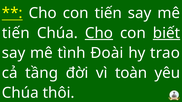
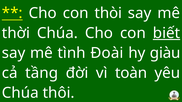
con tiến: tiến -> thòi (108, 13)
tiến: tiến -> thời (16, 33)
Cho underline: present -> none (99, 33)
trao: trao -> giàu (165, 53)
